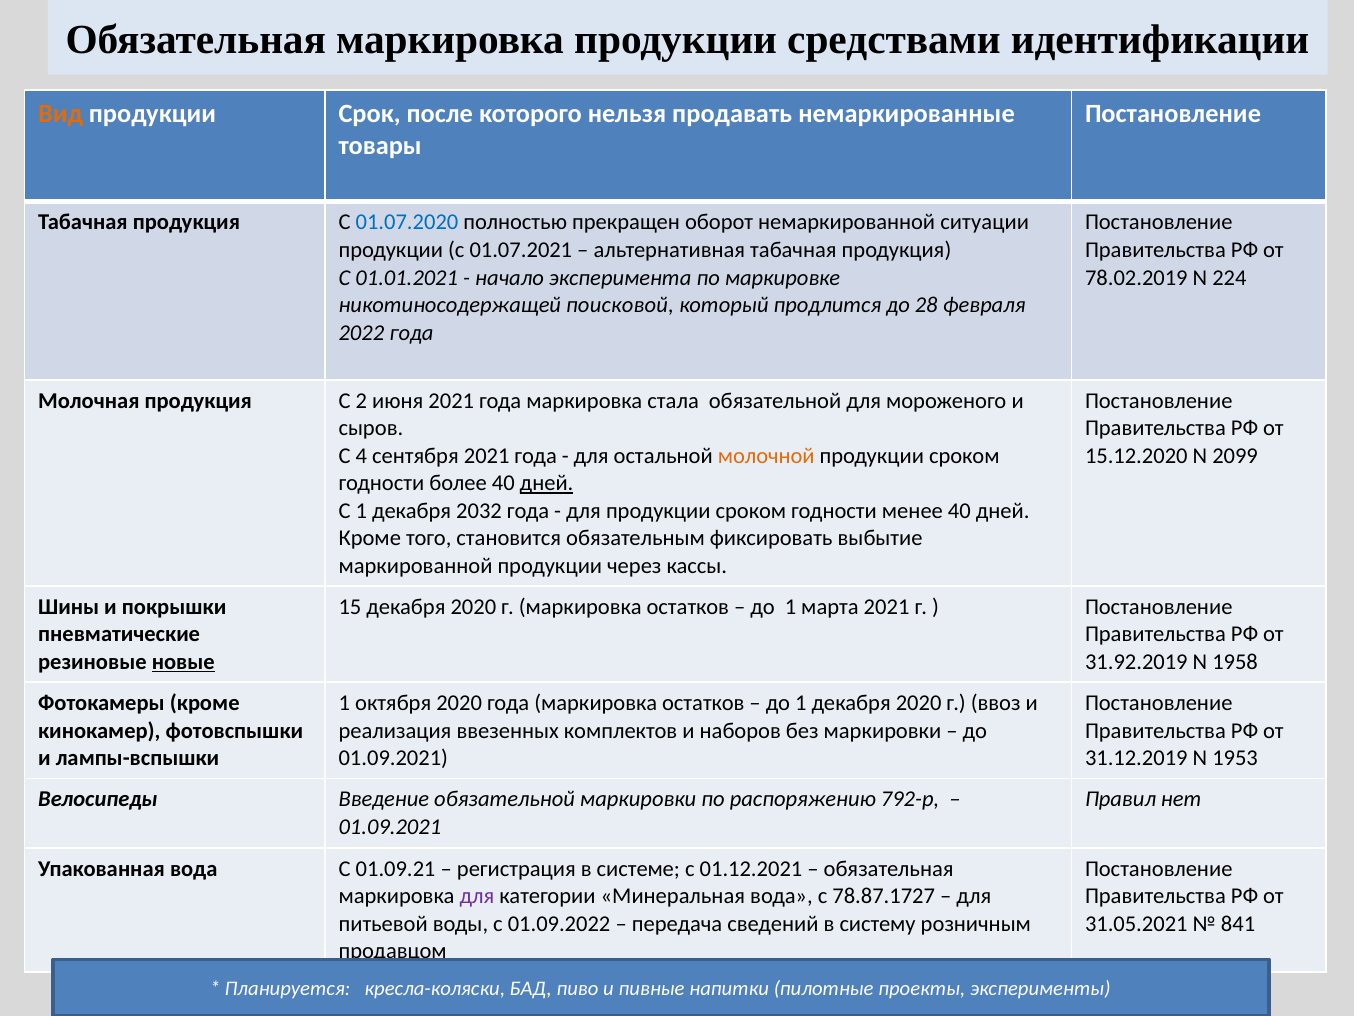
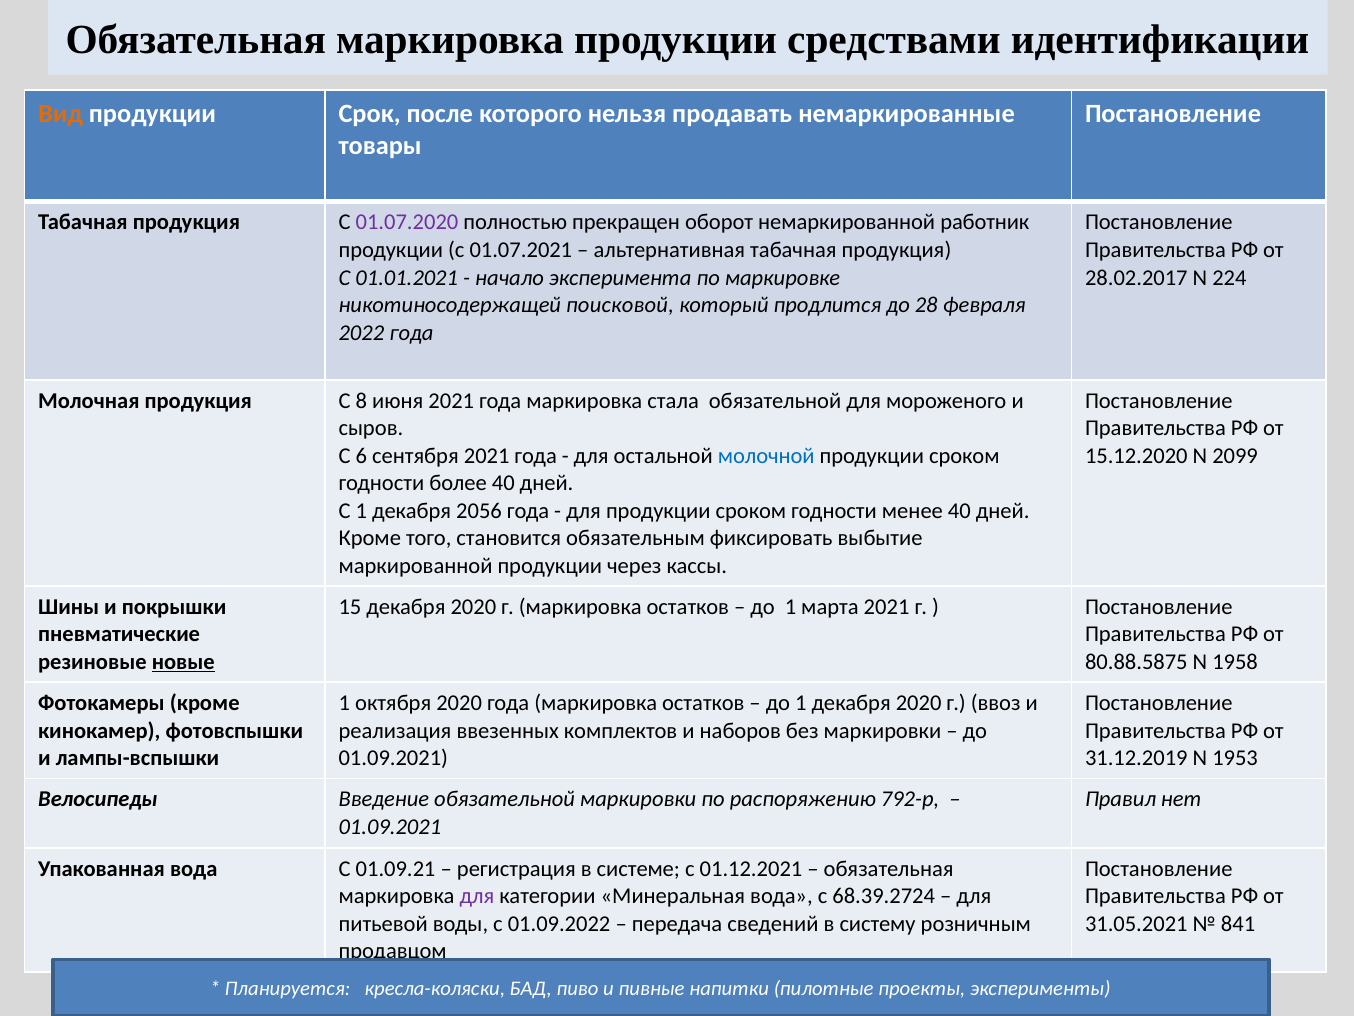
01.07.2020 colour: blue -> purple (407, 222)
ситуации: ситуации -> работник (985, 222)
78.02.2019: 78.02.2019 -> 28.02.2017 (1136, 277)
2: 2 -> 8 (361, 400)
4: 4 -> 6 (361, 455)
молочной colour: orange -> blue (766, 455)
дней underline: present -> none (547, 483)
2032: 2032 -> 2056 (479, 510)
31.92.2019: 31.92.2019 -> 80.88.5875 (1136, 662)
78.87.1727: 78.87.1727 -> 68.39.2724 (884, 896)
